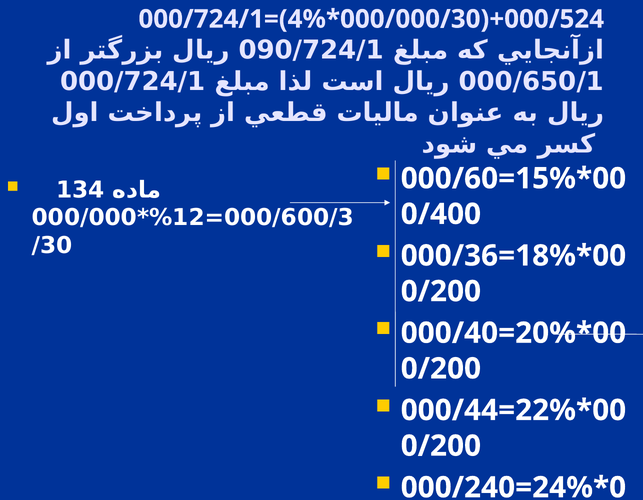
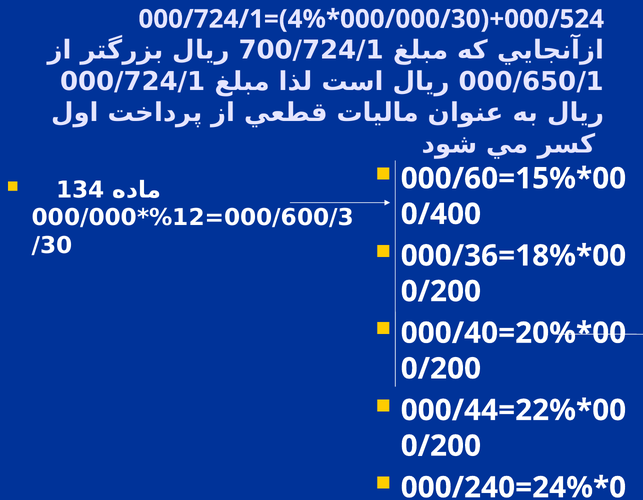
090/724/1: 090/724/1 -> 700/724/1 (311, 50)
